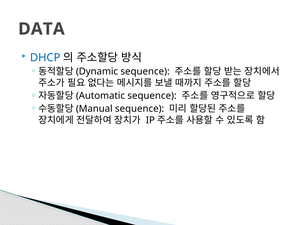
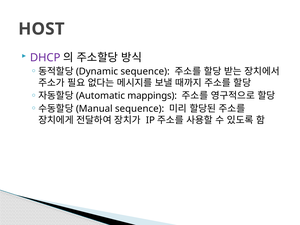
DATA: DATA -> HOST (41, 29)
DHCP colour: blue -> purple (45, 58)
sequence: sequence -> mappings (152, 96)
